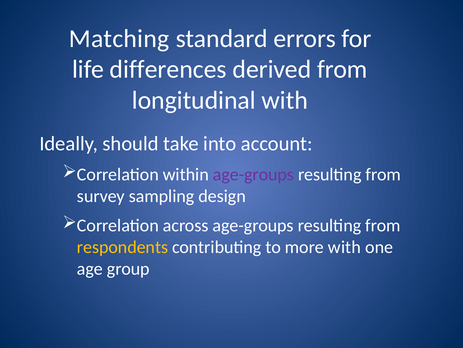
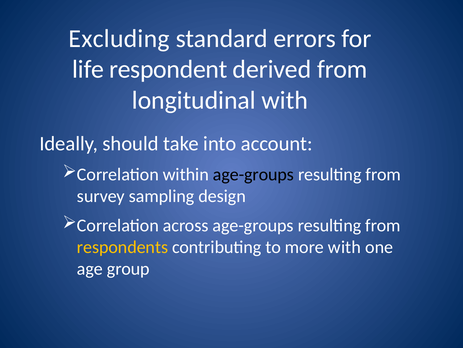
Matching: Matching -> Excluding (119, 38)
differences: differences -> respondent (168, 69)
age-groups colour: purple -> black (253, 174)
